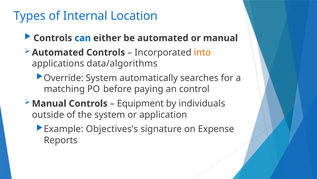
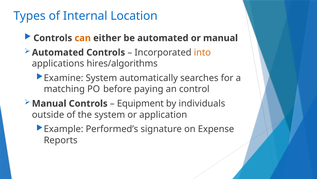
can colour: blue -> orange (83, 38)
data/algorithms: data/algorithms -> hires/algorithms (122, 63)
Override: Override -> Examine (64, 78)
Objectives’s: Objectives’s -> Performed’s (112, 129)
